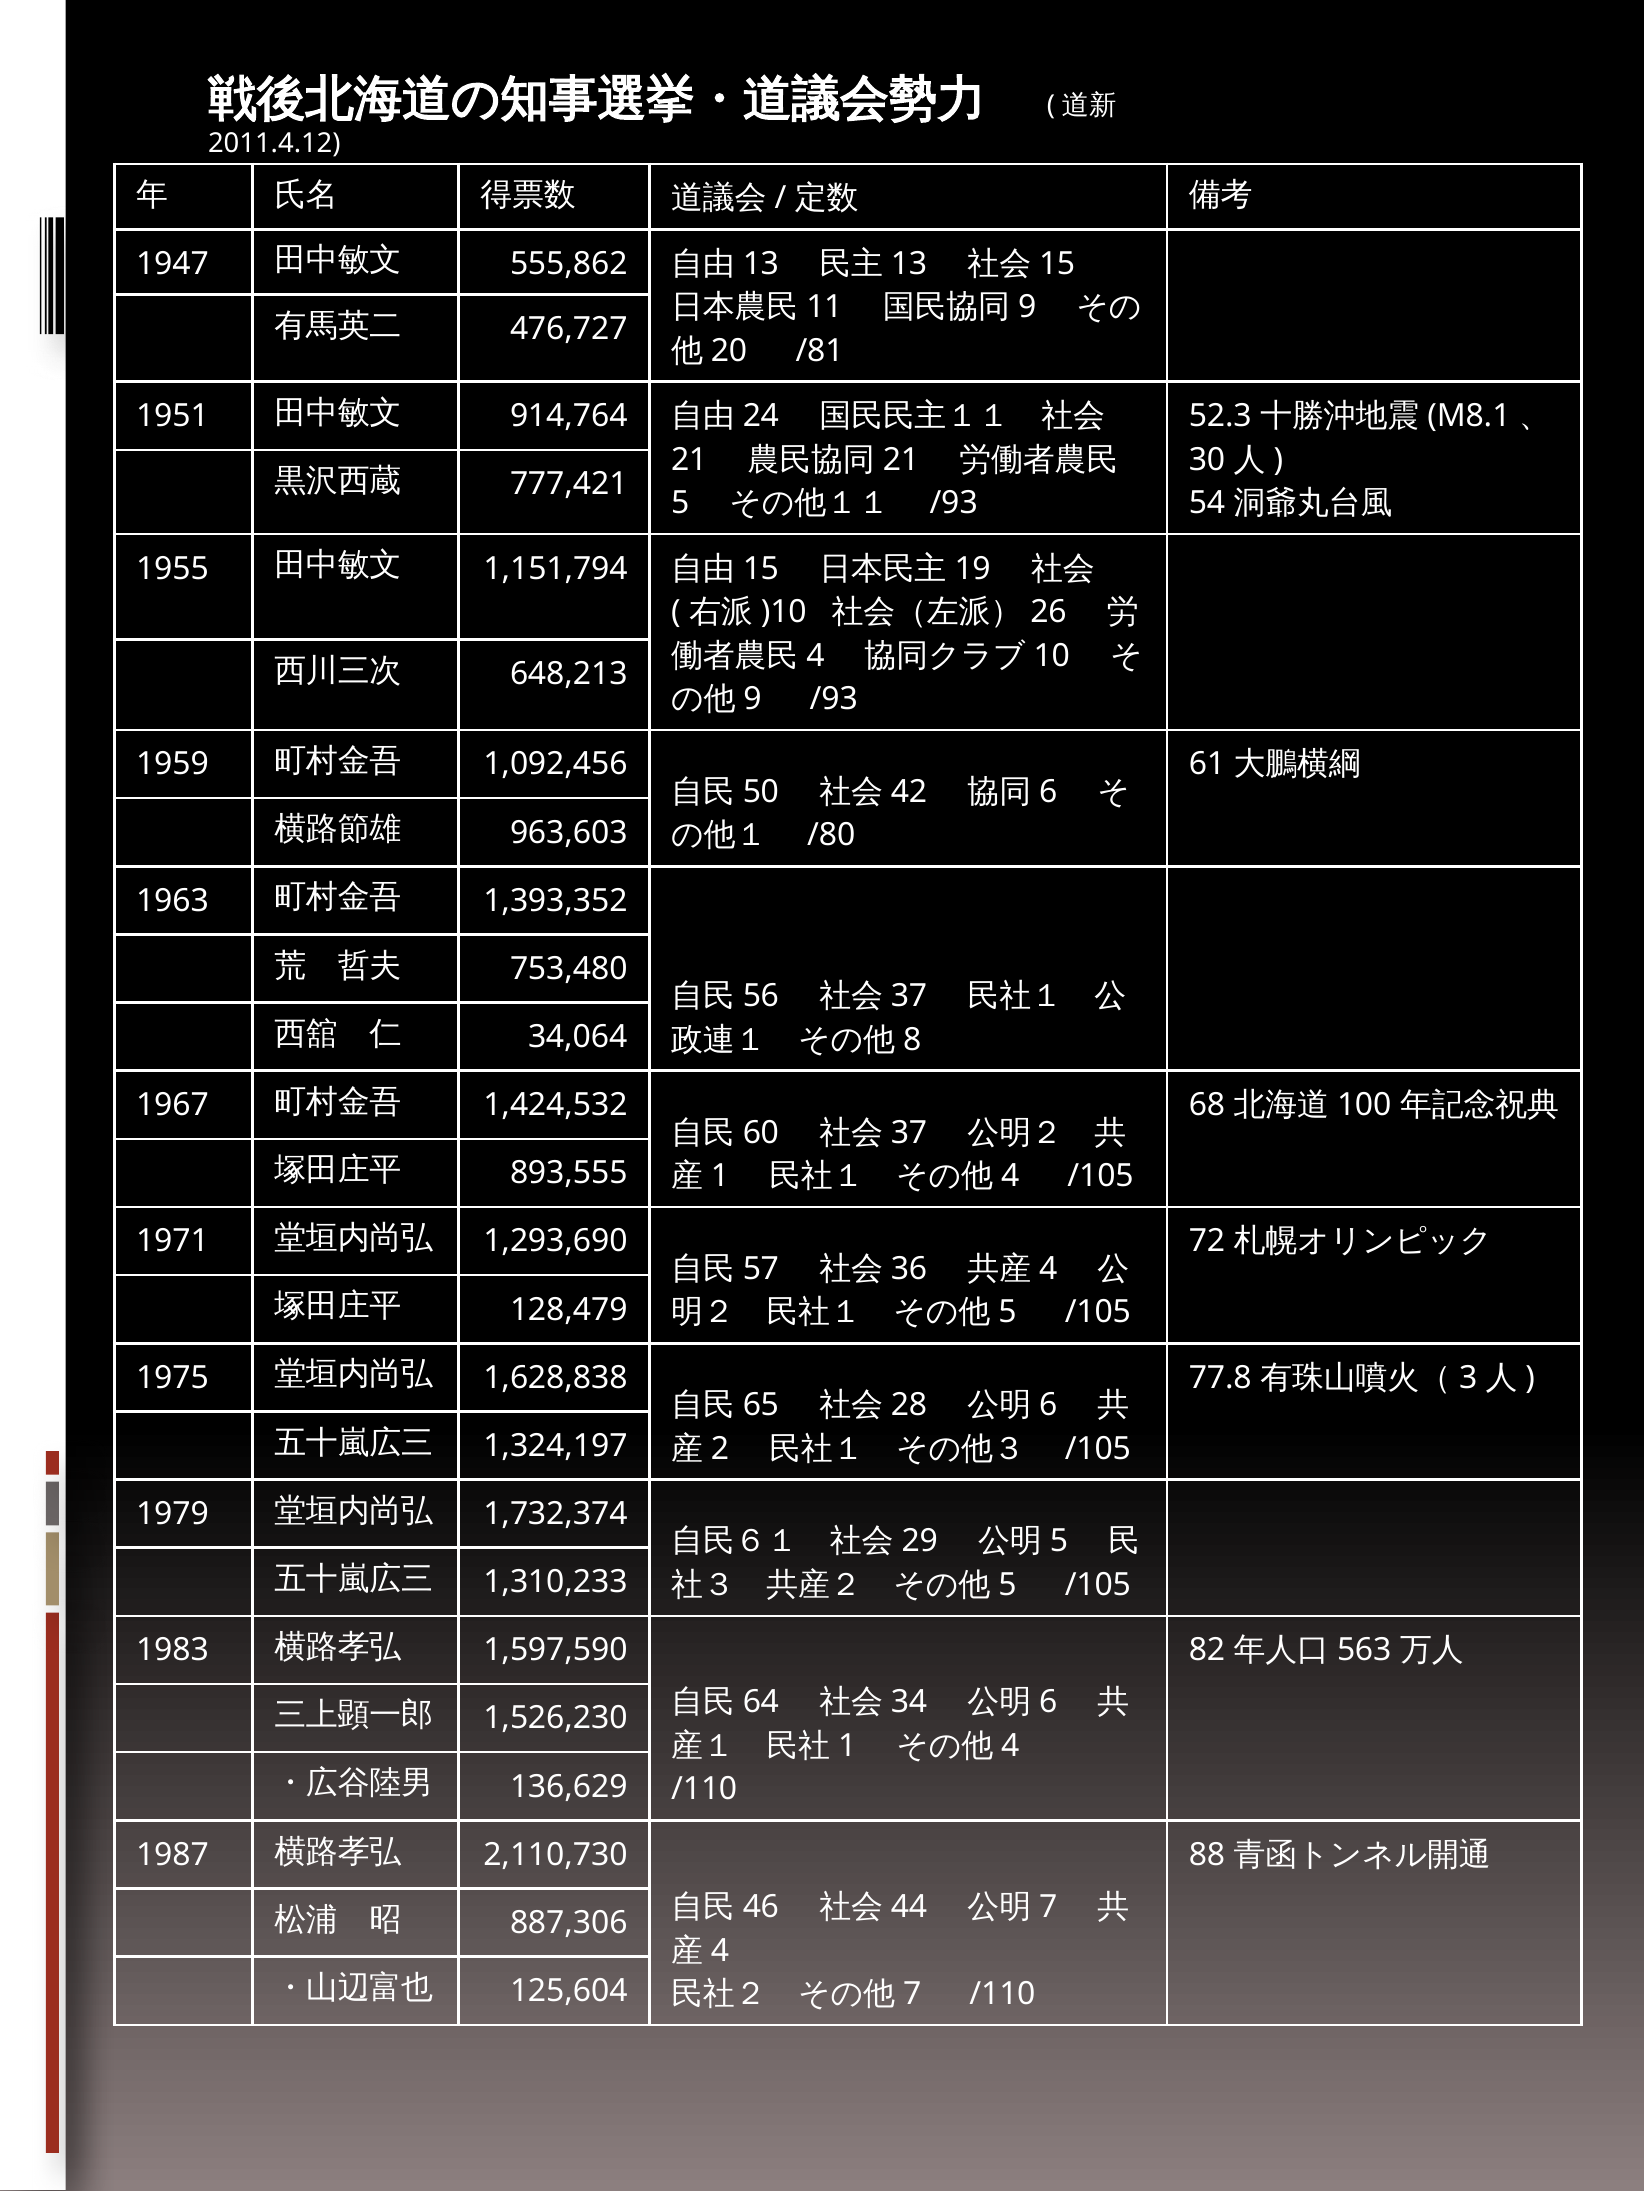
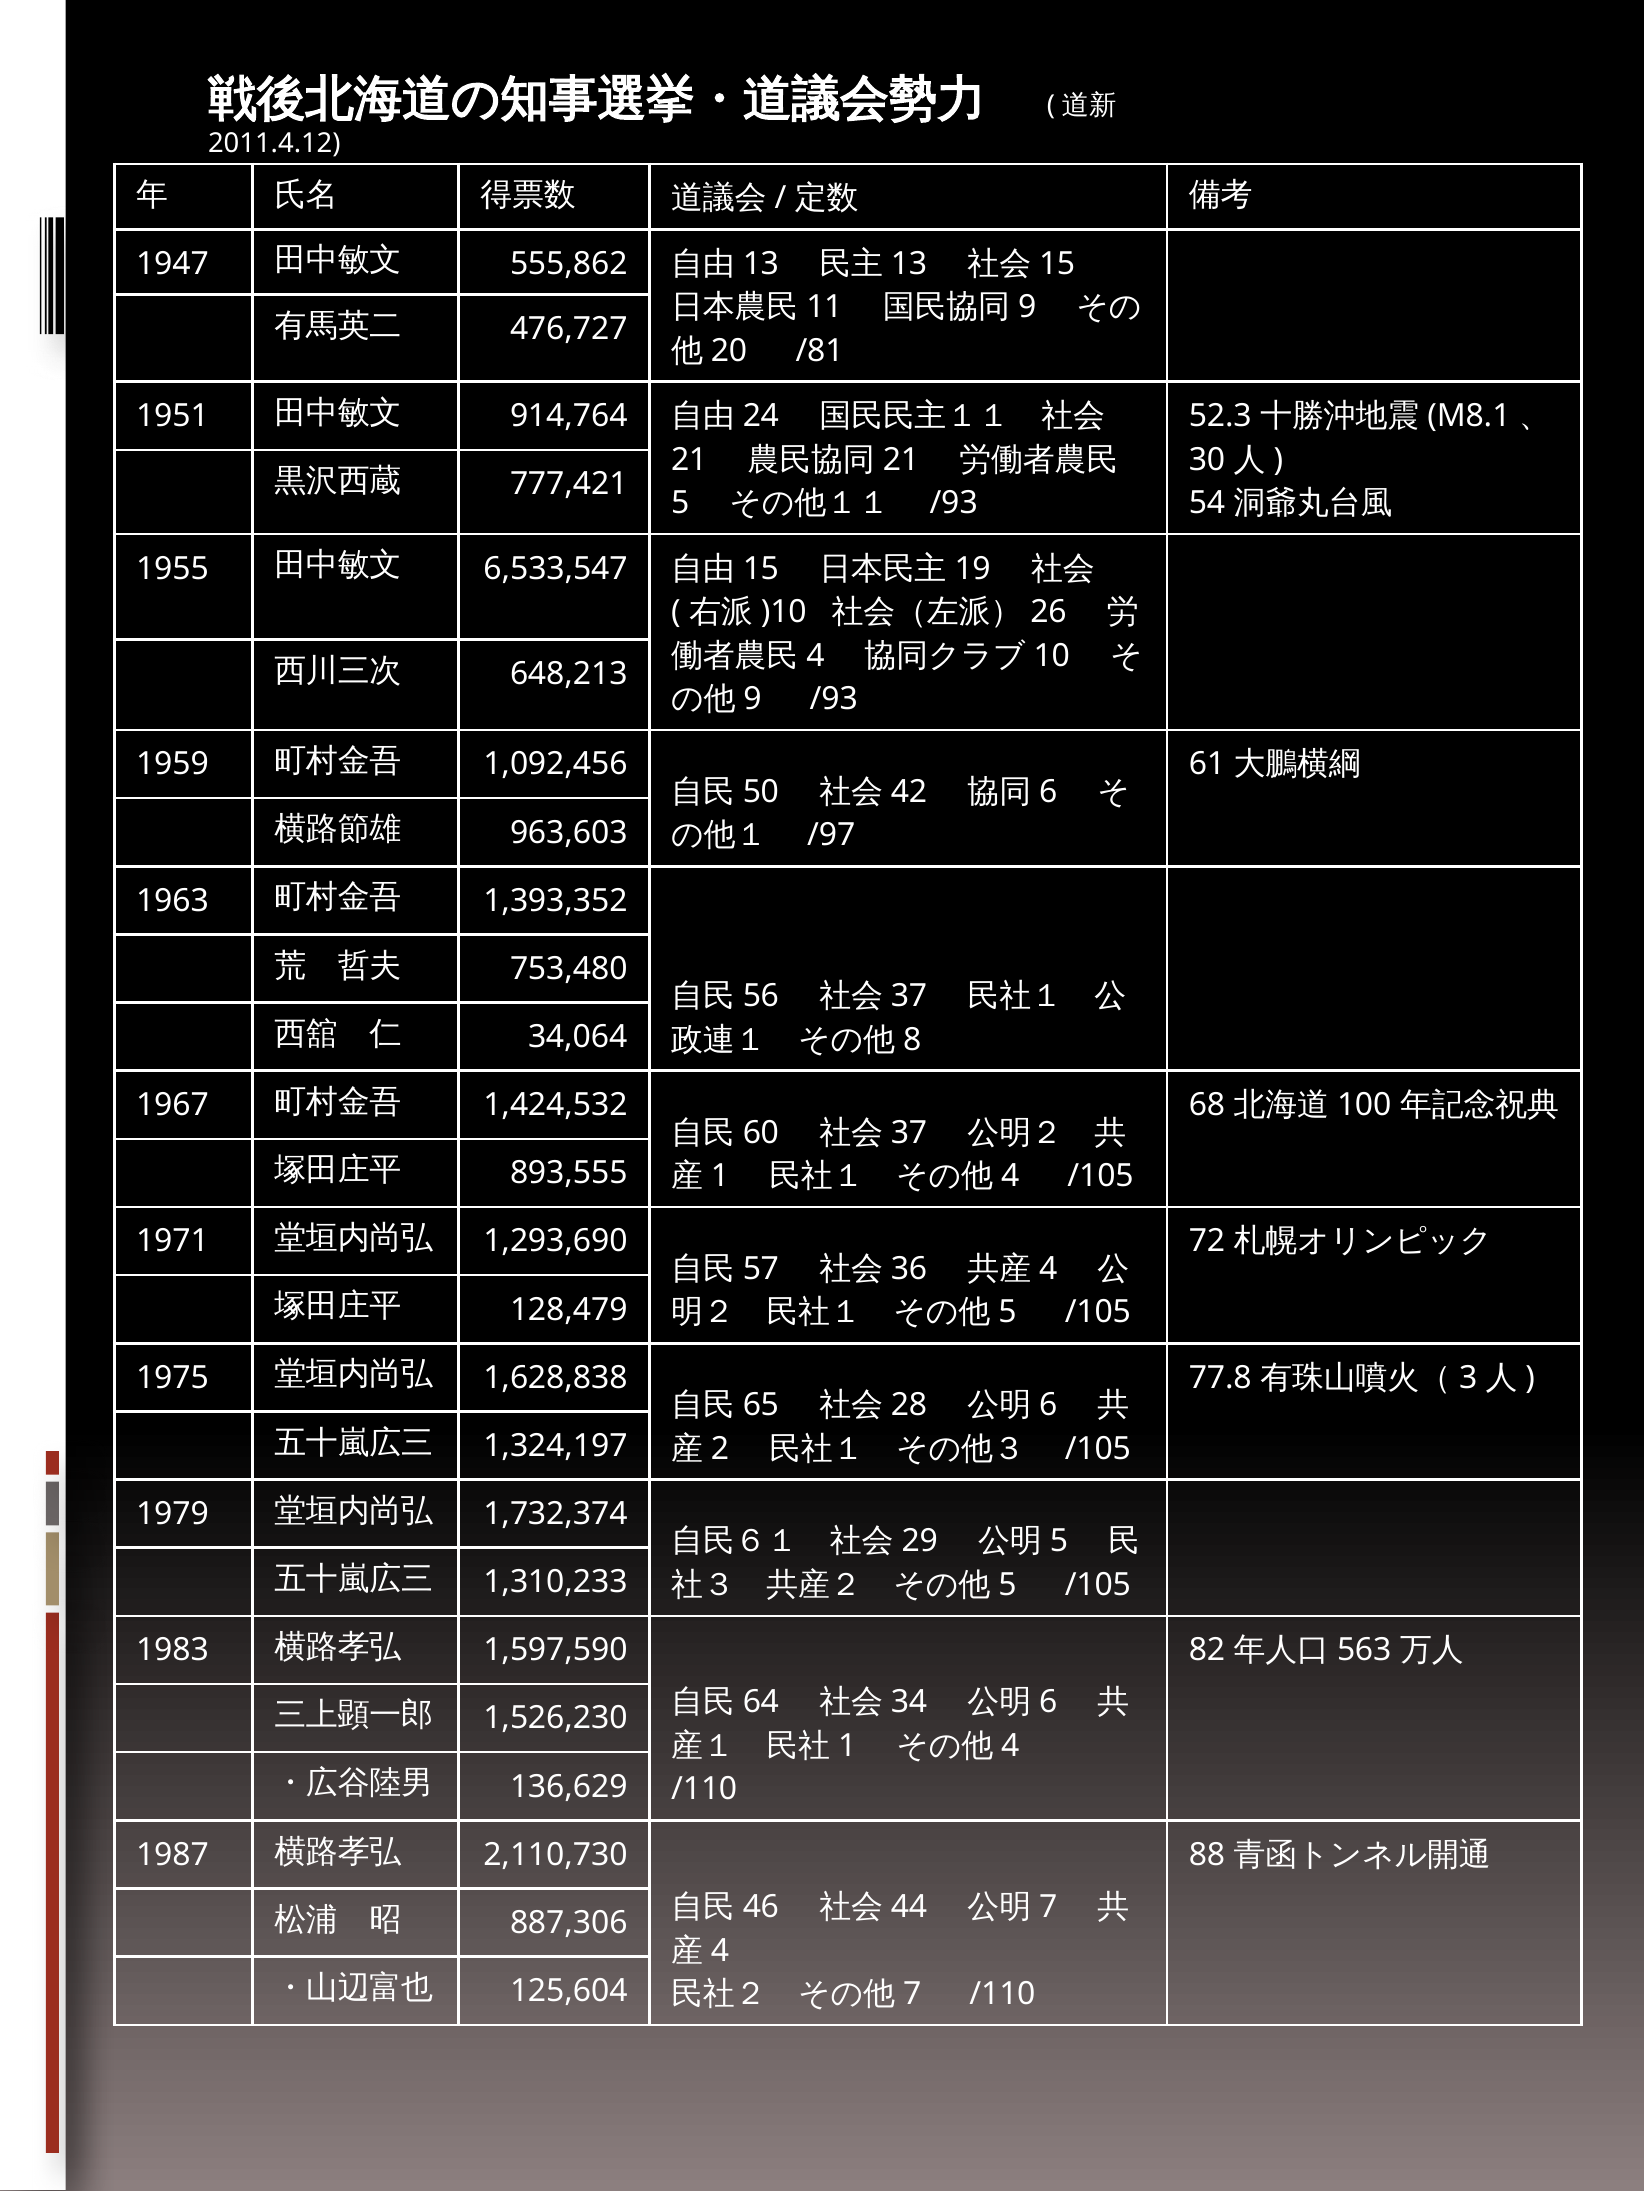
1,151,794: 1,151,794 -> 6,533,547 (556, 569)
/80: /80 -> /97 (831, 836)
